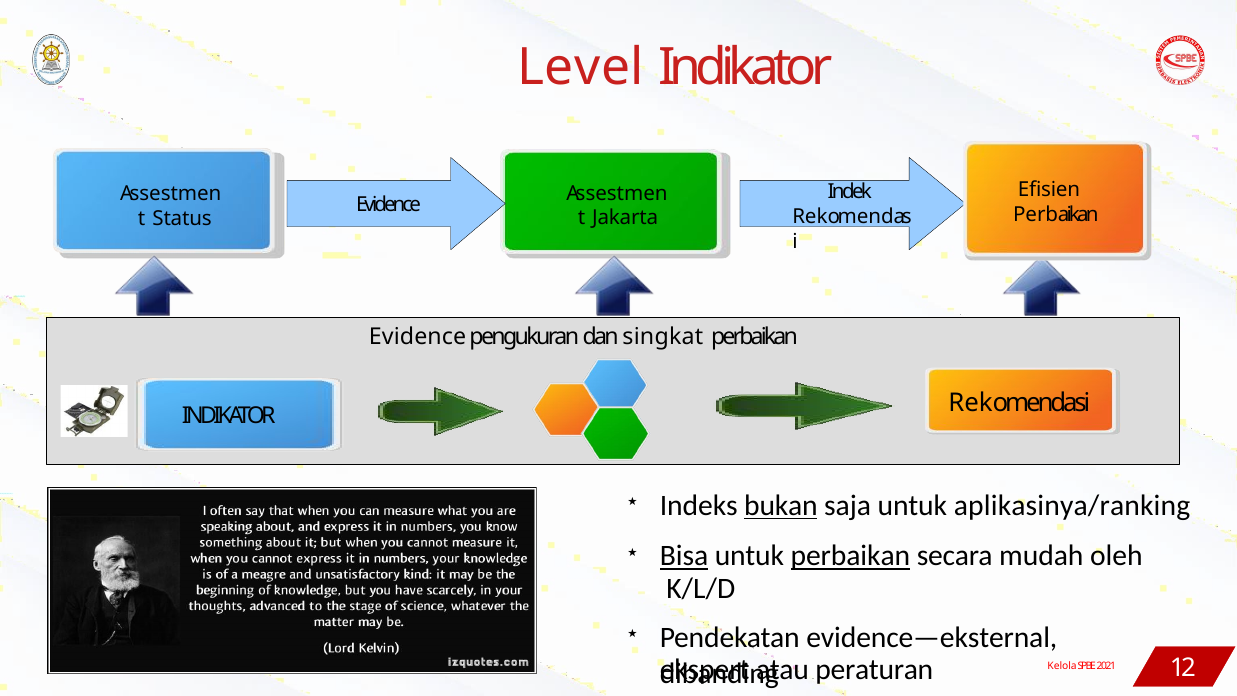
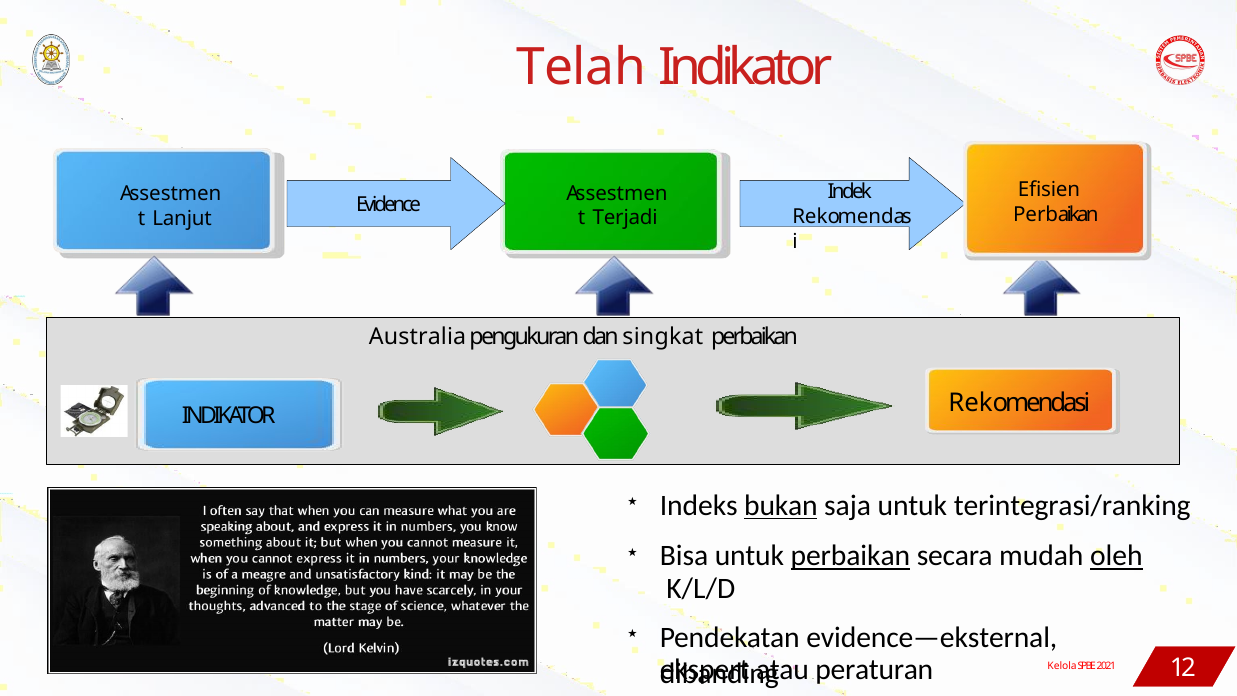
Level: Level -> Telah (581, 68)
Jakarta: Jakarta -> Terjadi (625, 218)
Status: Status -> Lanjut (182, 218)
Evidence: Evidence -> Australia (418, 337)
aplikasinya/ranking: aplikasinya/ranking -> terintegrasi/ranking (1072, 506)
Bisa underline: present -> none (684, 556)
oleh underline: none -> present (1116, 556)
